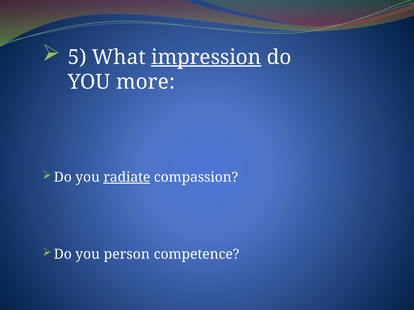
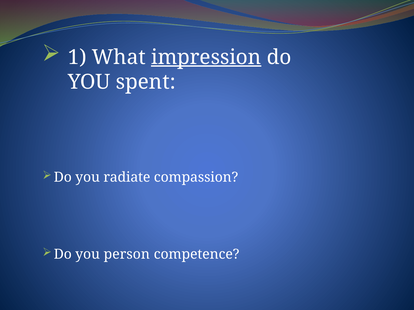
5: 5 -> 1 (77, 57)
more: more -> spent (146, 82)
radiate underline: present -> none (127, 178)
